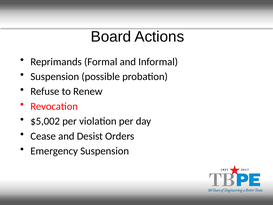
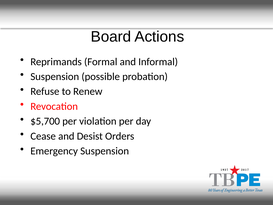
$5,002: $5,002 -> $5,700 (45, 121)
